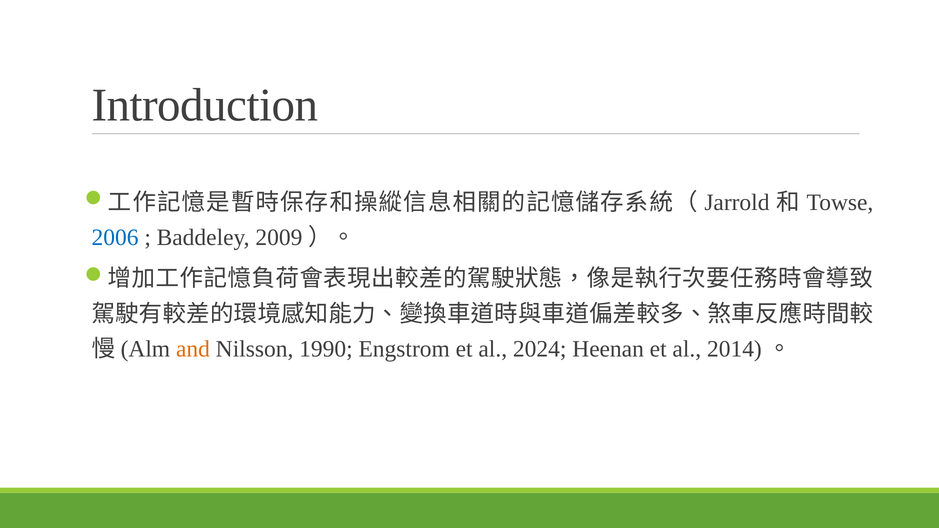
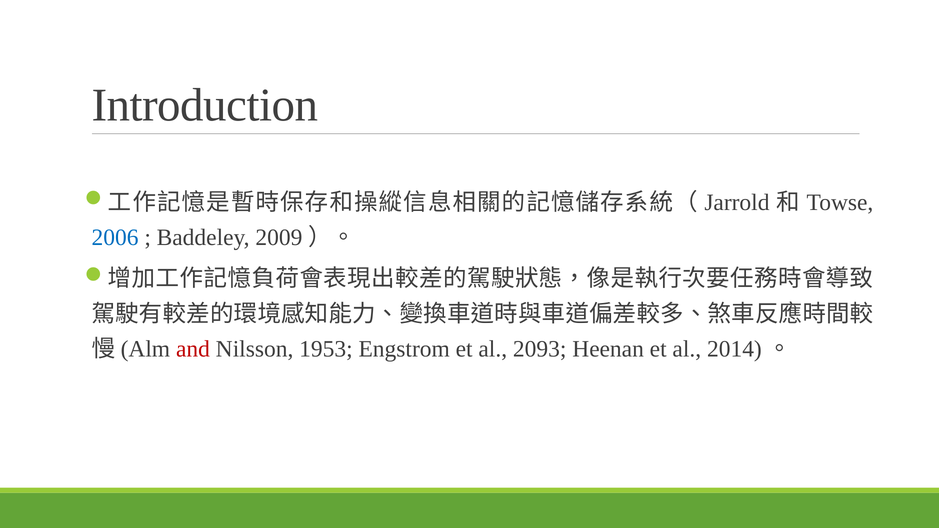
and colour: orange -> red (193, 349)
1990: 1990 -> 1953 (326, 349)
2024: 2024 -> 2093 (540, 349)
